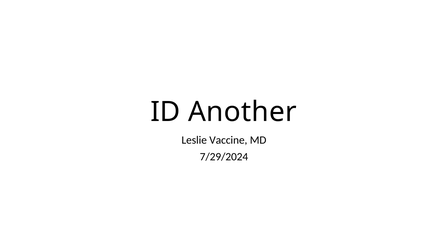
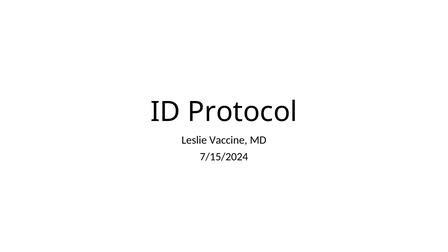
Another: Another -> Protocol (243, 112)
7/29/2024: 7/29/2024 -> 7/15/2024 (224, 157)
